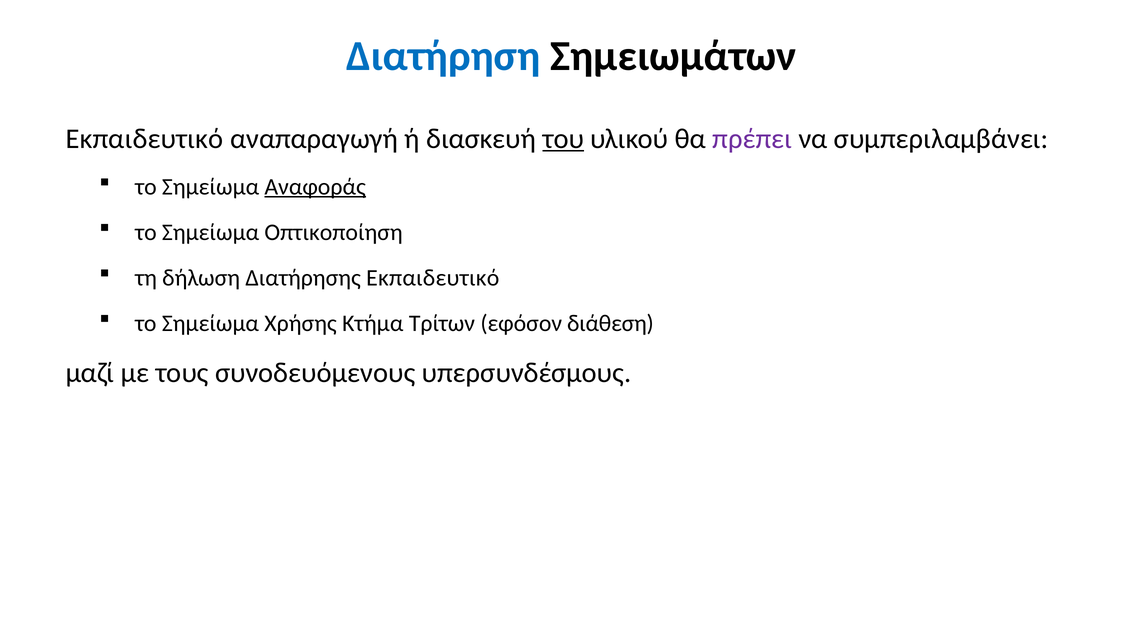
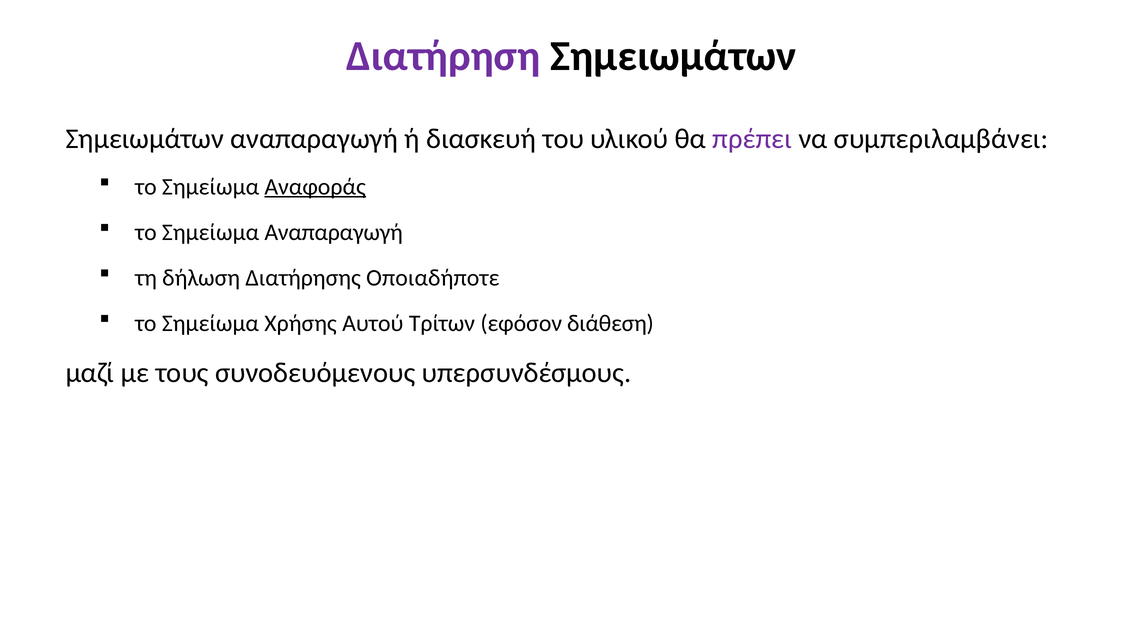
Διατήρηση colour: blue -> purple (443, 56)
Εκπαιδευτικό: Εκπαιδευτικό -> Σημειωμάτων (145, 139)
του underline: present -> none (563, 139)
Σημείωμα Οπτικοποίηση: Οπτικοποίηση -> Αναπαραγωγή (334, 232)
Διατήρησης Εκπαιδευτικό: Εκπαιδευτικό -> Οποιαδήποτε (433, 278)
Κτήμα: Κτήμα -> Αυτού (373, 324)
